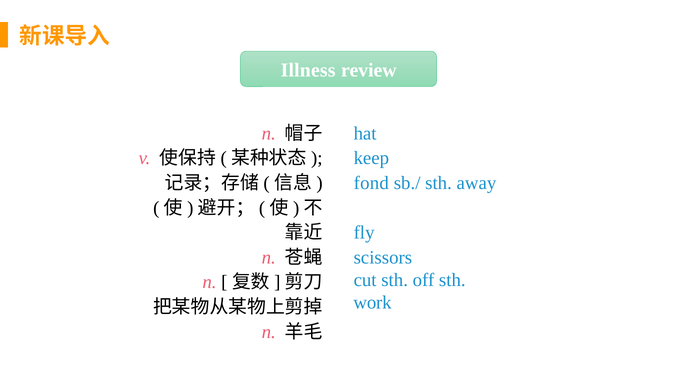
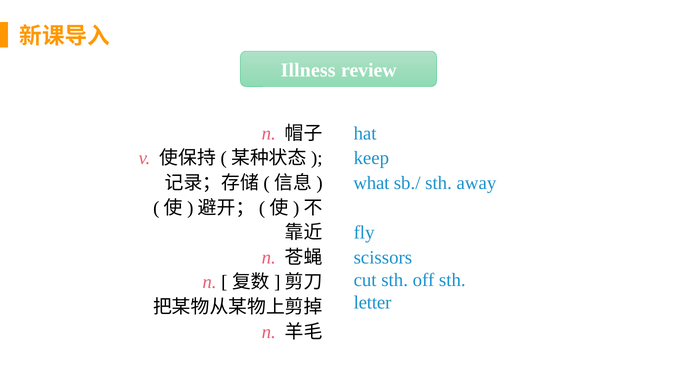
fond: fond -> what (371, 183)
work: work -> letter (373, 302)
